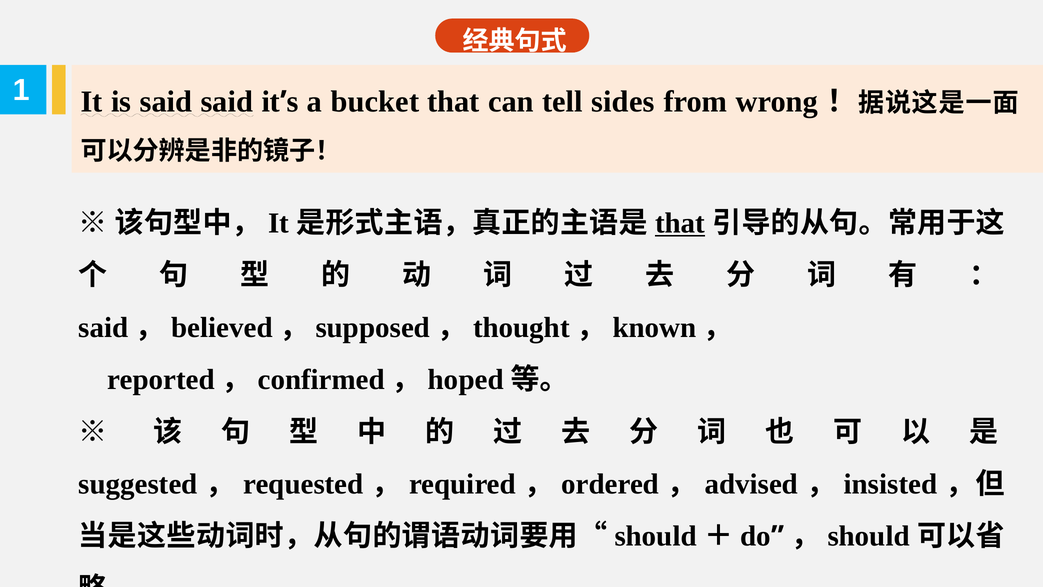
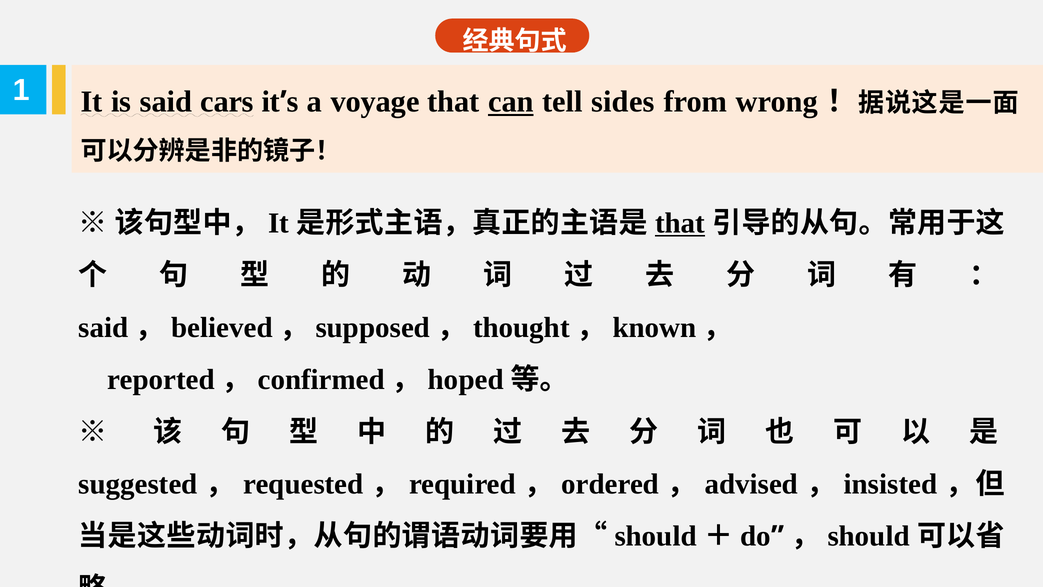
said said: said -> cars (227, 102)
bucket: bucket -> voyage (375, 102)
can underline: none -> present (511, 102)
